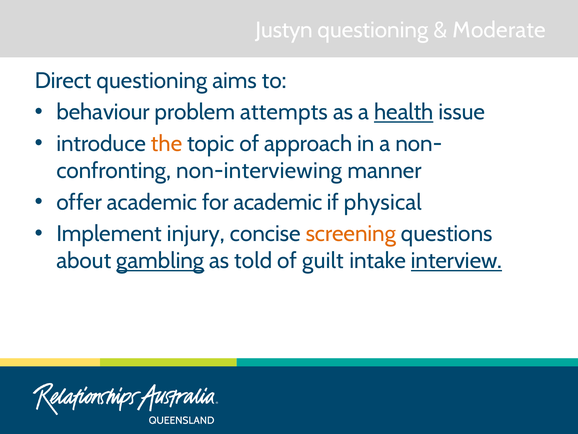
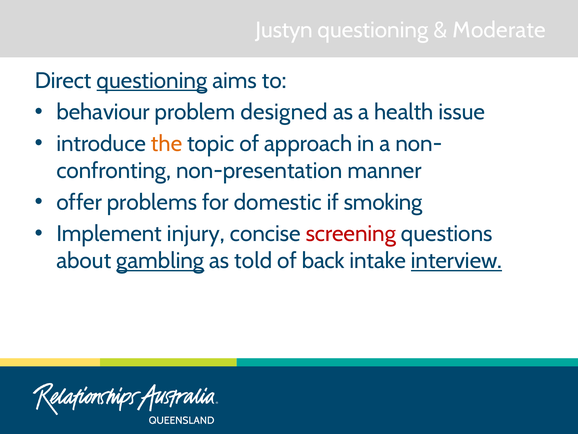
questioning underline: none -> present (152, 81)
attempts: attempts -> designed (284, 112)
health underline: present -> none (404, 112)
non-interviewing: non-interviewing -> non-presentation (259, 171)
offer academic: academic -> problems (152, 202)
for academic: academic -> domestic (278, 202)
physical: physical -> smoking (383, 202)
screening colour: orange -> red (351, 234)
guilt: guilt -> back (323, 261)
